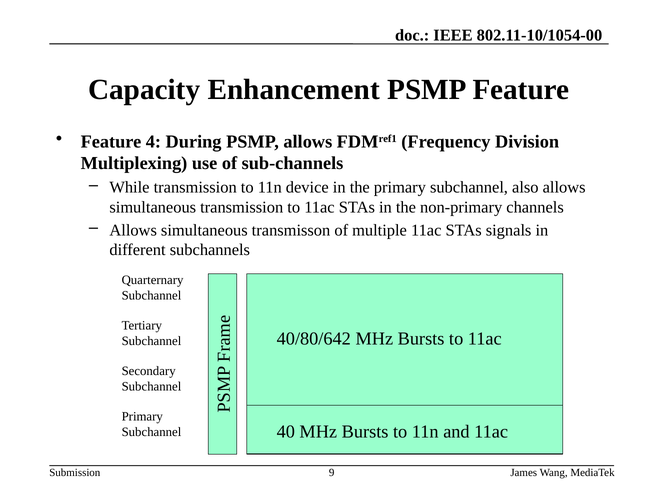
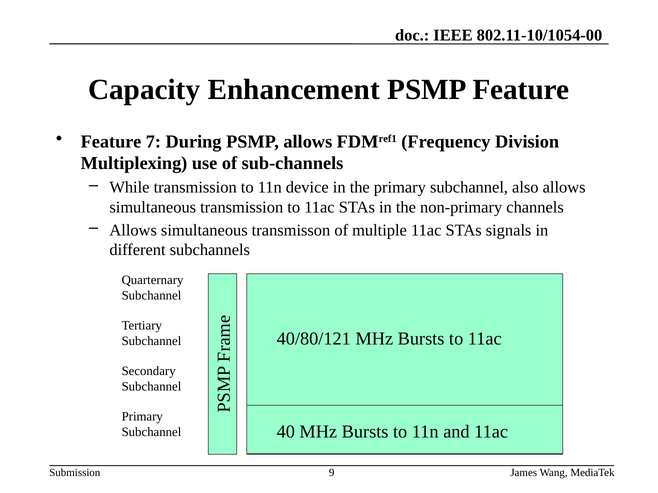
4: 4 -> 7 (153, 142)
40/80/642: 40/80/642 -> 40/80/121 (314, 339)
